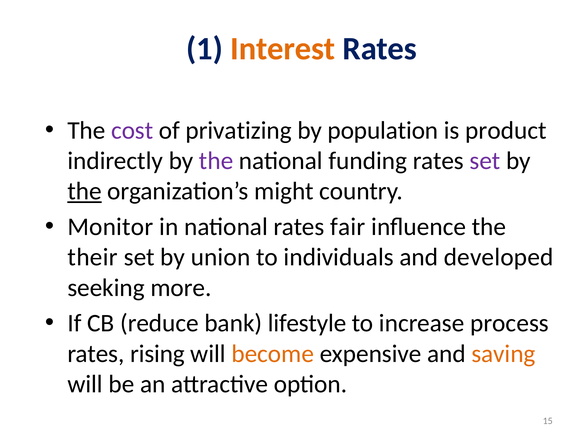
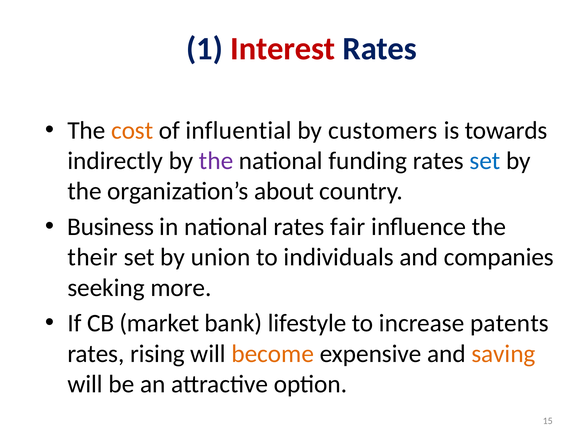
Interest colour: orange -> red (283, 49)
cost colour: purple -> orange (132, 130)
privatizing: privatizing -> influential (238, 130)
population: population -> customers (383, 130)
product: product -> towards (506, 130)
set colour: purple -> blue (485, 161)
the underline: present -> none (84, 191)
might: might -> about (284, 191)
Monitor: Monitor -> Business (111, 227)
developed: developed -> companies (499, 257)
reduce: reduce -> market (159, 323)
process: process -> patents (509, 323)
